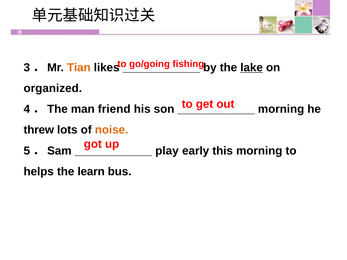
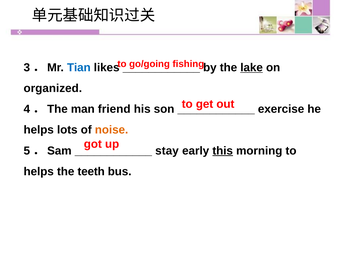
Tian colour: orange -> blue (79, 68)
morning: morning -> exercise (281, 109)
threw: threw -> helps (39, 130)
play: play -> stay (167, 151)
this underline: none -> present (223, 151)
learn: learn -> teeth (91, 172)
